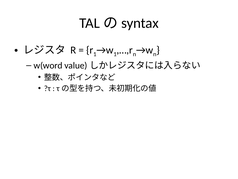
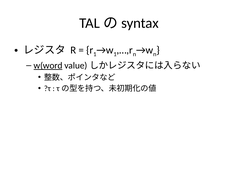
w(word underline: none -> present (48, 65)
